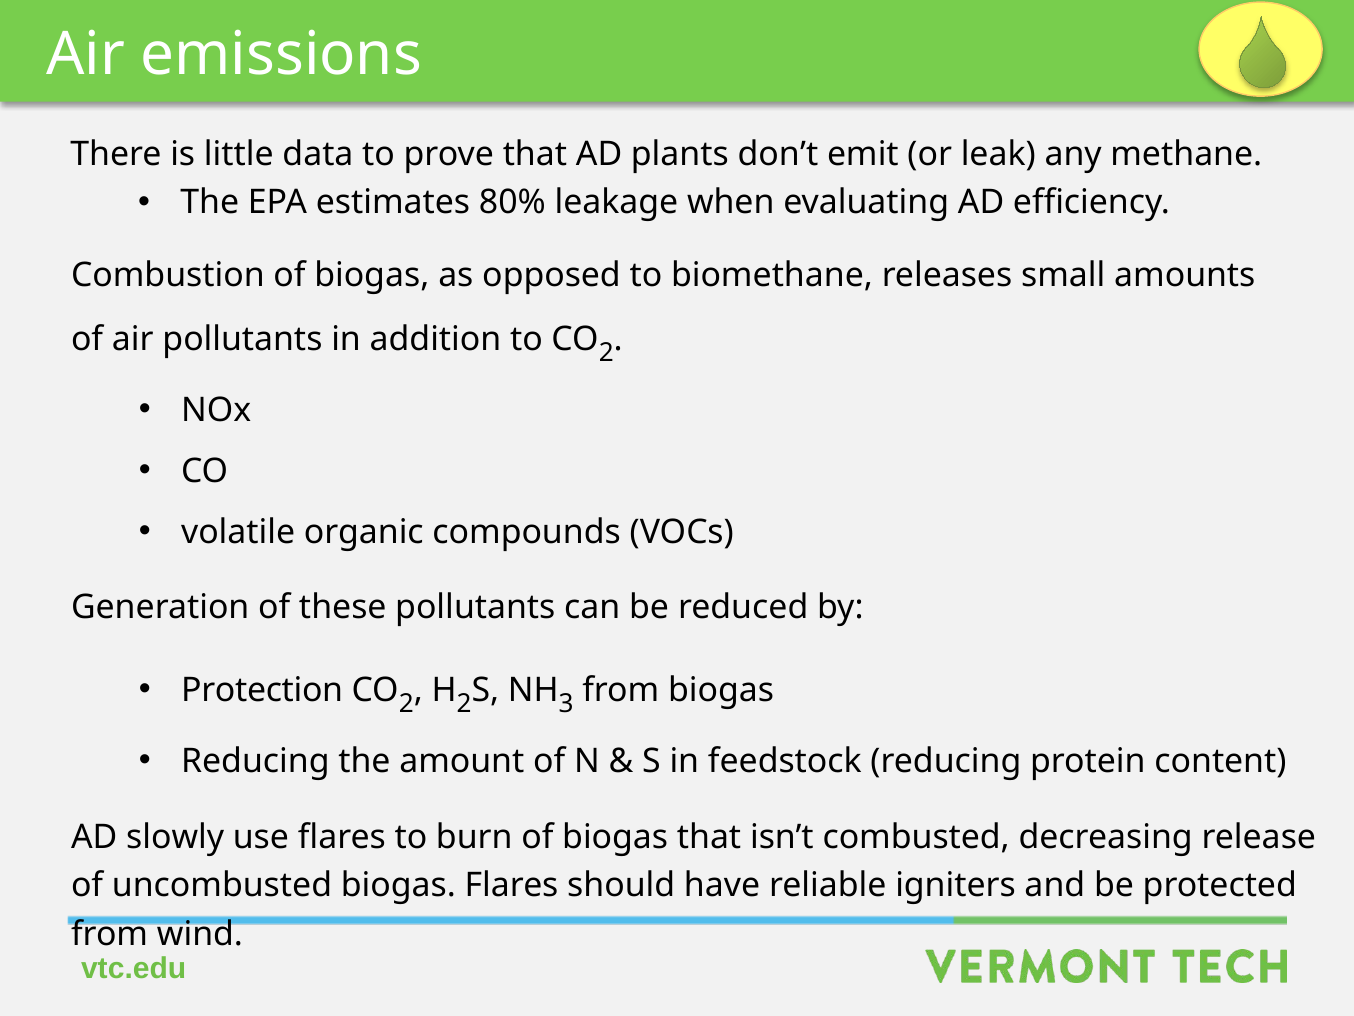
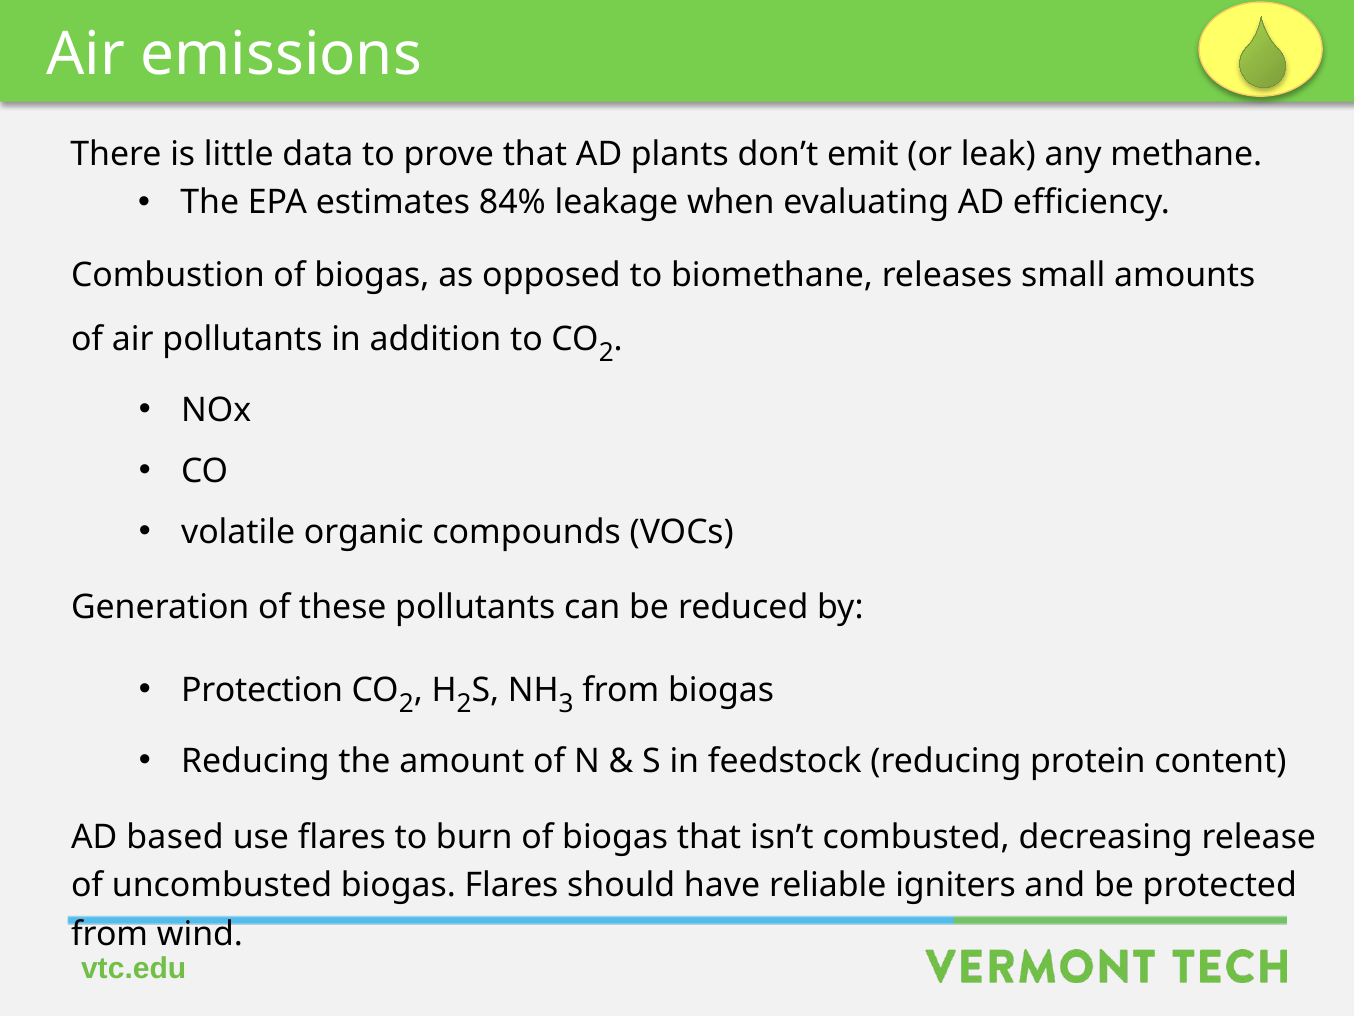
80%: 80% -> 84% (512, 203)
slowly: slowly -> based (175, 837)
